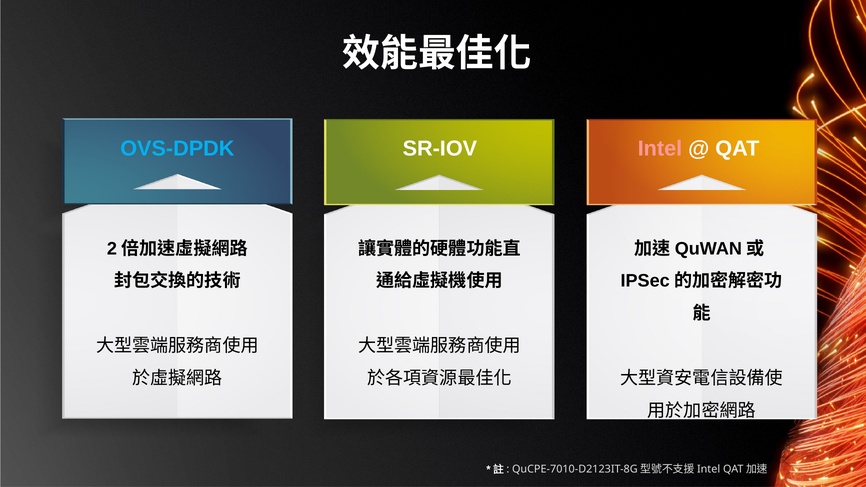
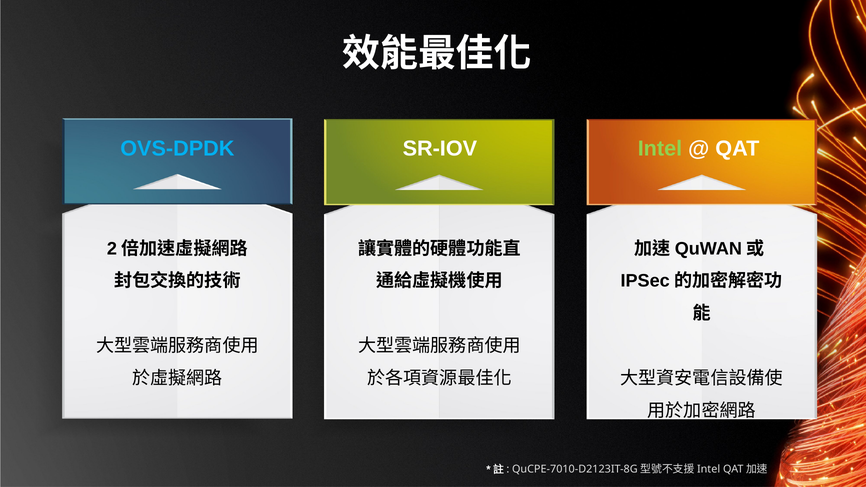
Intel colour: pink -> light green (660, 149)
